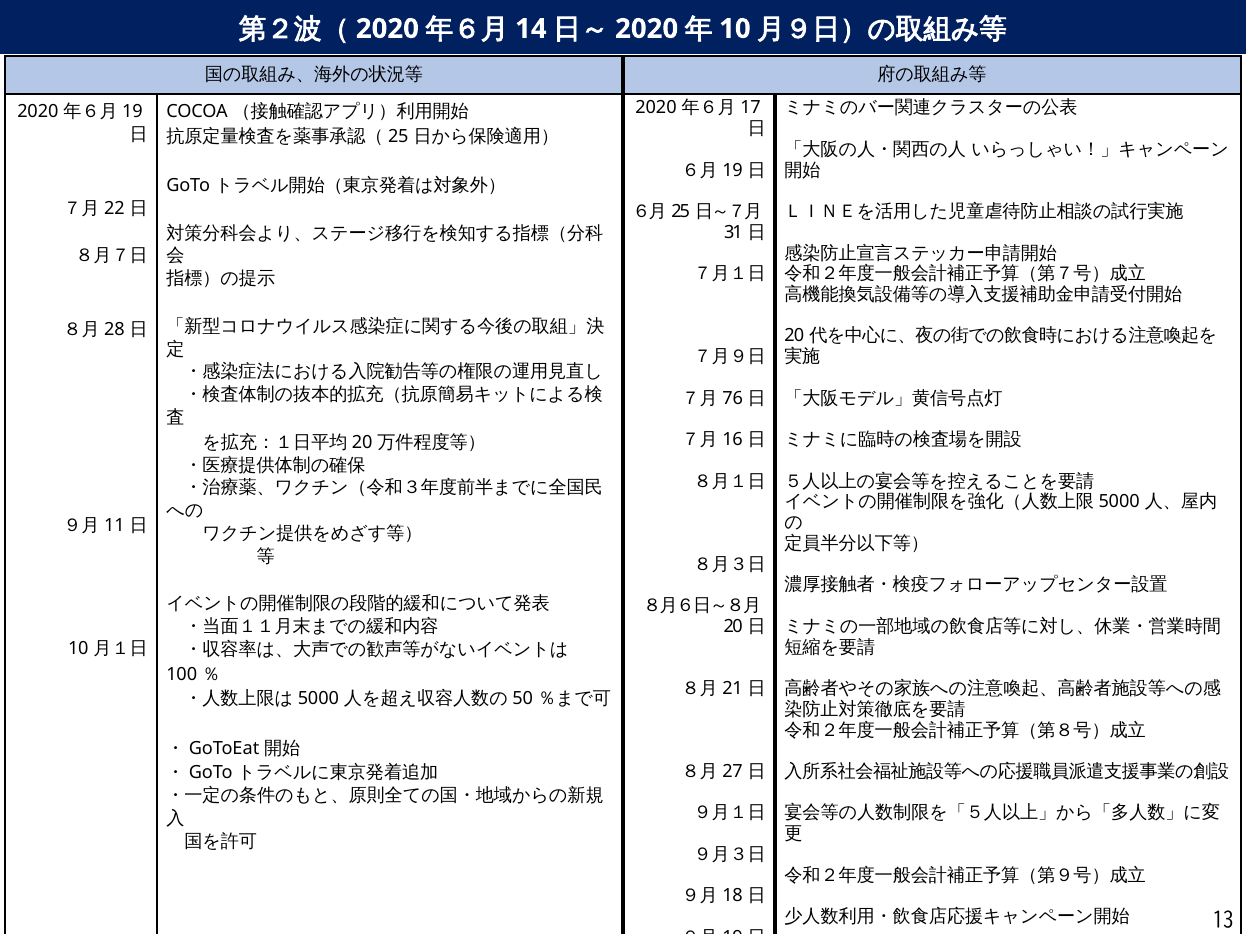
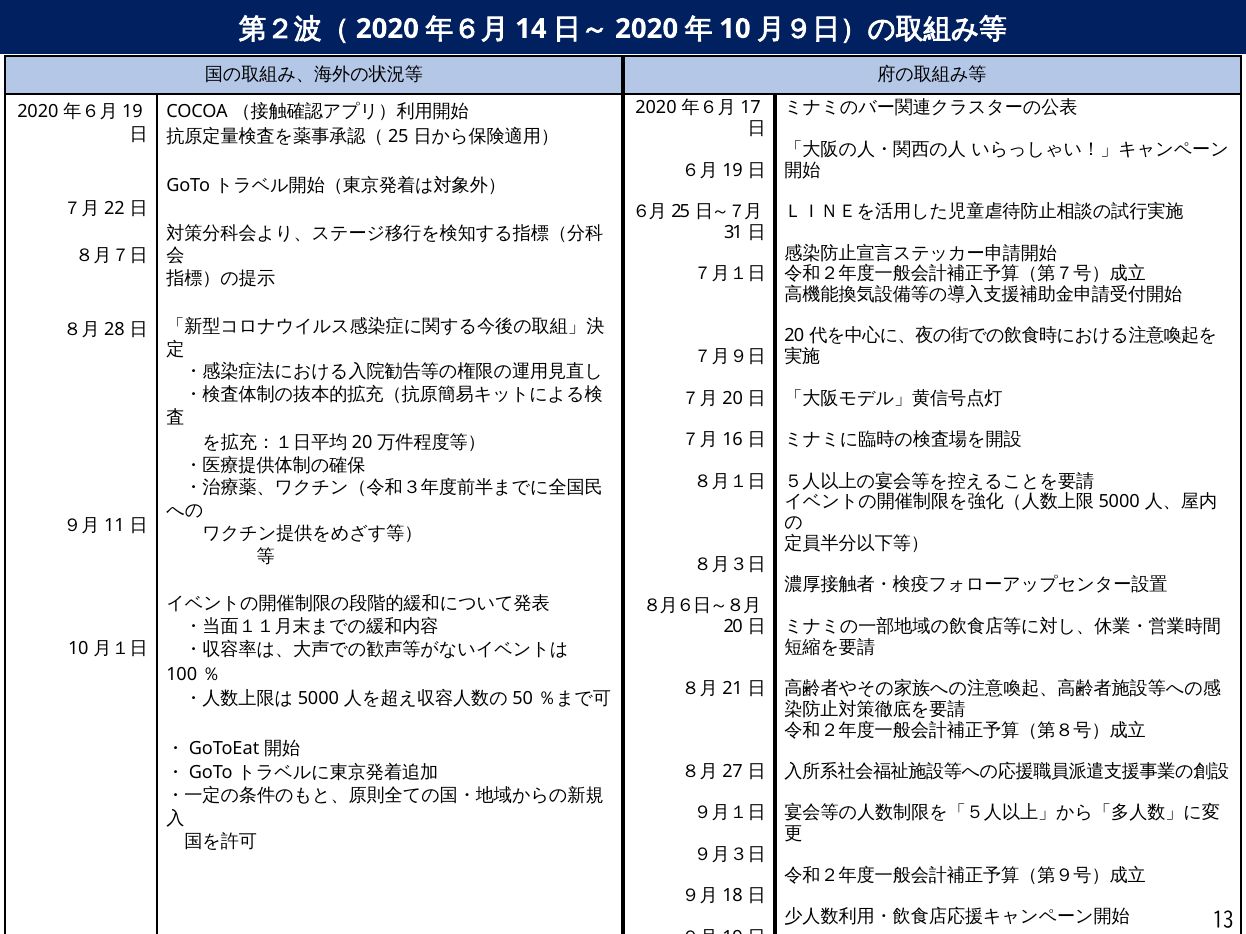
76: 76 -> 20 (733, 398)
